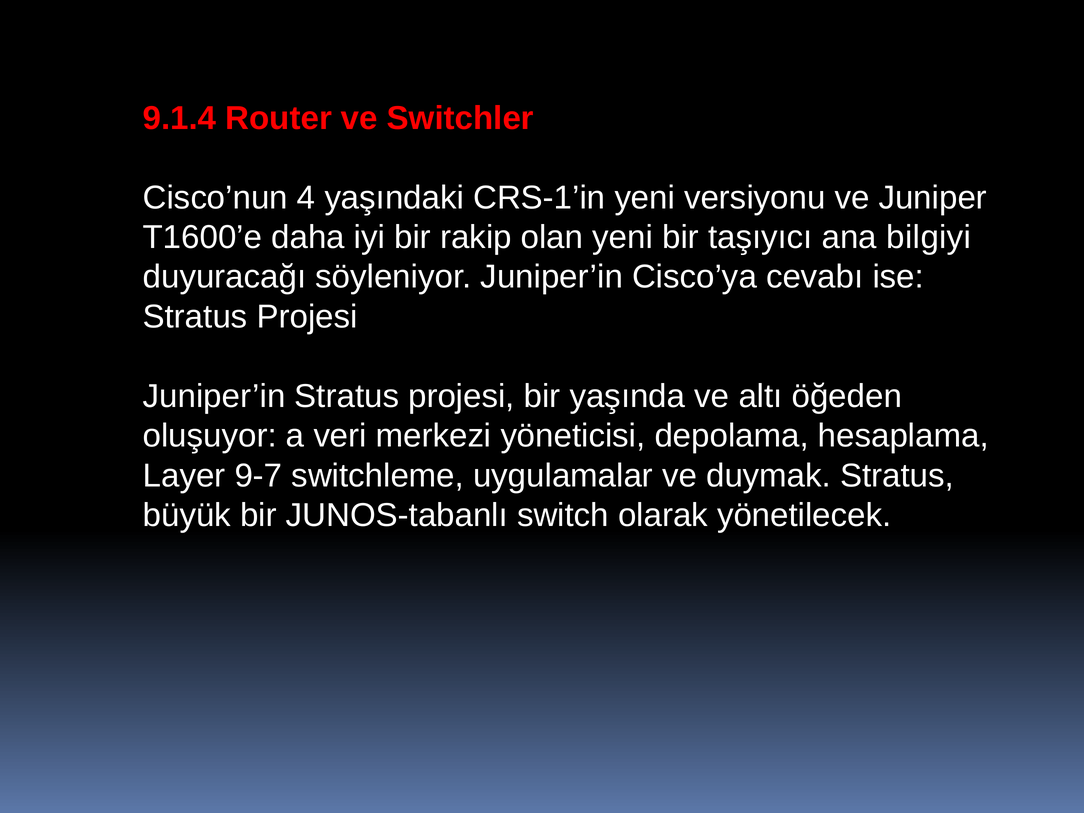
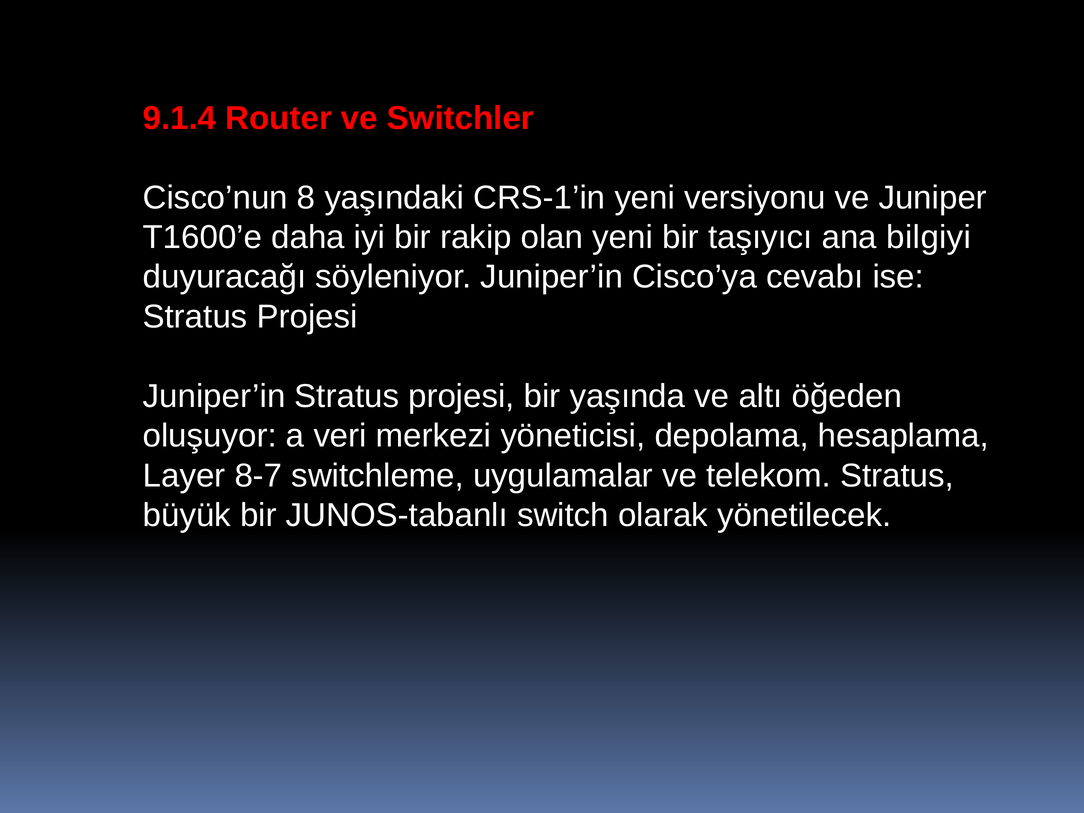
4: 4 -> 8 (306, 198)
9-7: 9-7 -> 8-7 (258, 476)
duymak: duymak -> telekom (769, 476)
